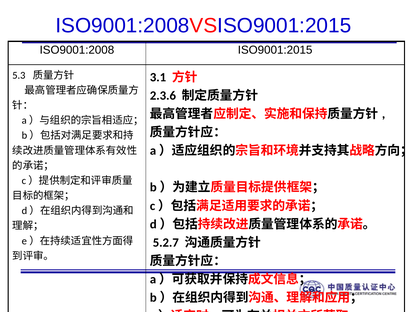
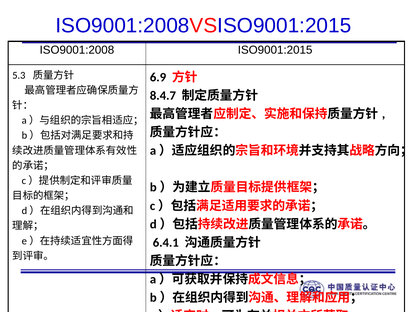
3.1: 3.1 -> 6.9 (158, 77)
2.3.6: 2.3.6 -> 8.4.7 (163, 96)
5.2.7: 5.2.7 -> 6.4.1 (166, 243)
